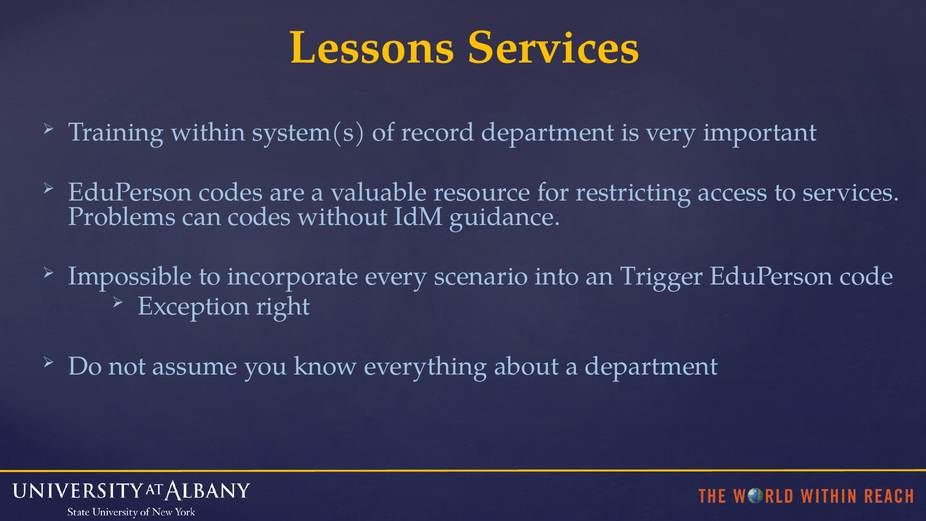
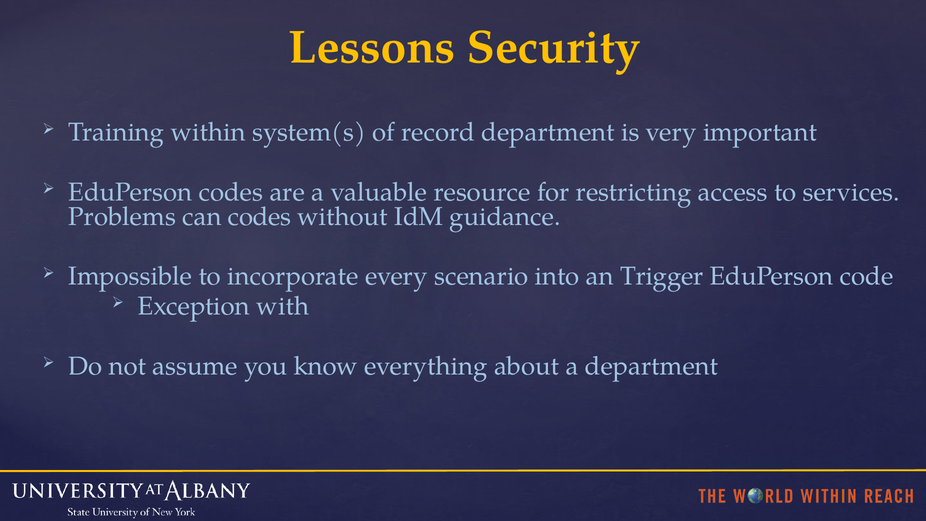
Lessons Services: Services -> Security (554, 48)
right: right -> with (283, 306)
